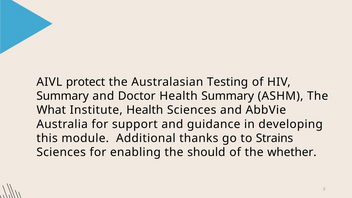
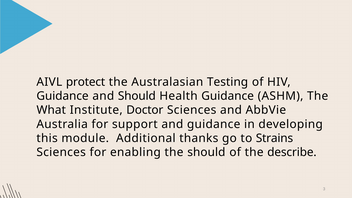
Summary: Summary -> Guidance (63, 96)
and Doctor: Doctor -> Should (137, 96)
Health Summary: Summary -> Guidance (228, 96)
Institute Health: Health -> Doctor (145, 110)
whether: whether -> describe (292, 152)
